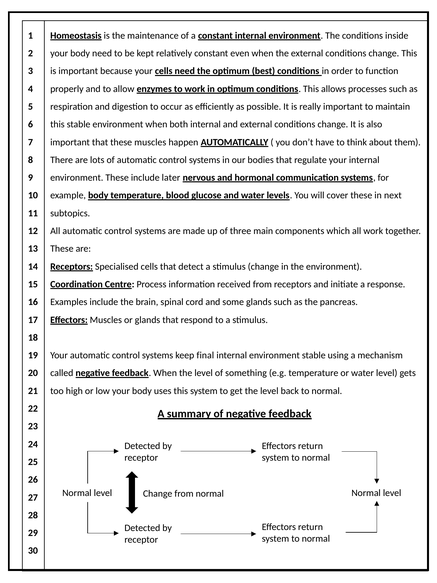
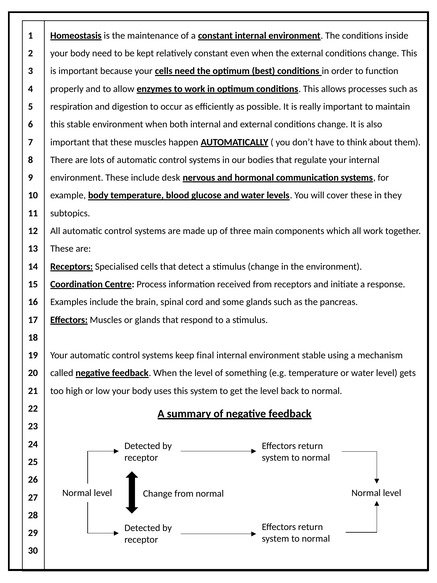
later: later -> desk (171, 178)
next: next -> they (393, 195)
